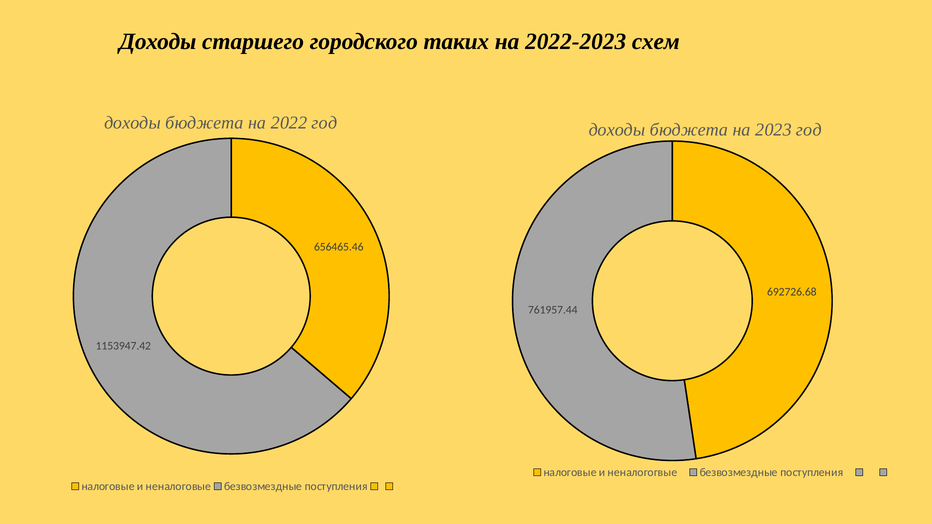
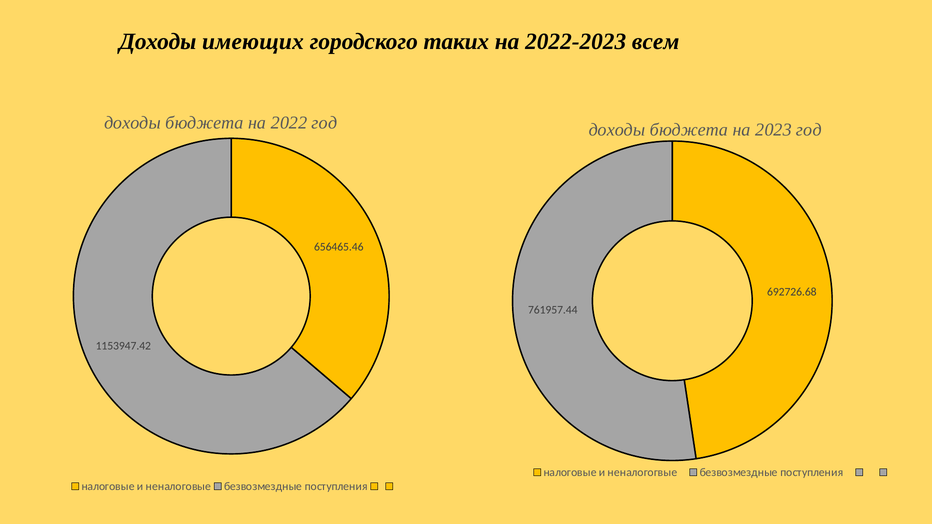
старшего: старшего -> имеющих (253, 42)
схем: схем -> всем (656, 42)
